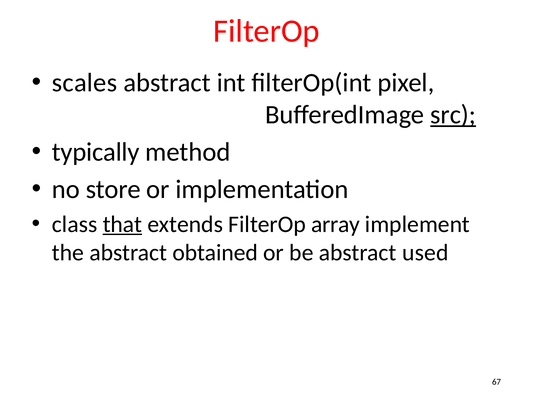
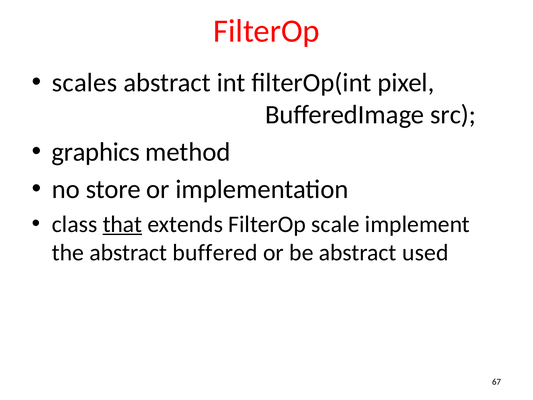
src underline: present -> none (453, 115)
typically: typically -> graphics (96, 152)
array: array -> scale (335, 224)
obtained: obtained -> buffered (215, 252)
